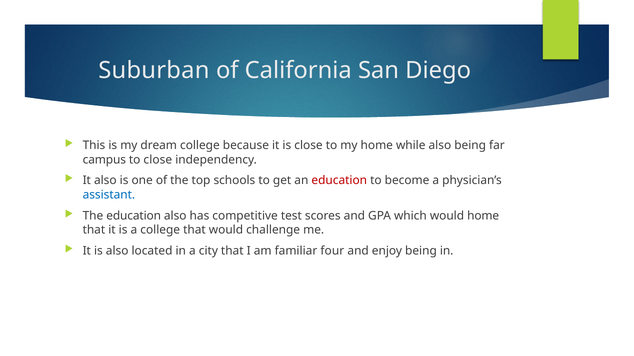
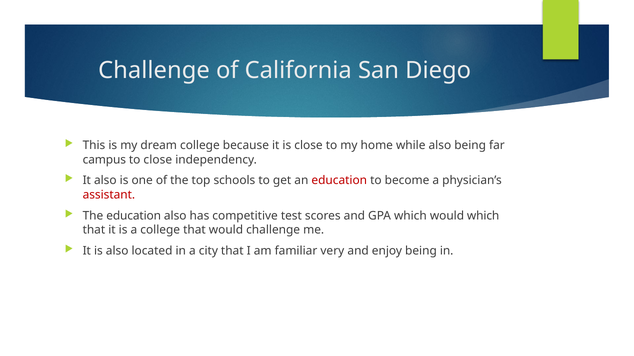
Suburban: Suburban -> Challenge (154, 71)
assistant colour: blue -> red (109, 195)
would home: home -> which (483, 216)
four: four -> very (332, 251)
